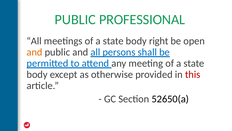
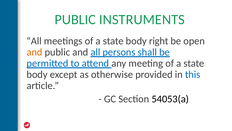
PROFESSIONAL: PROFESSIONAL -> INSTRUMENTS (142, 19)
this colour: red -> blue (193, 74)
52650(a: 52650(a -> 54053(a (170, 99)
